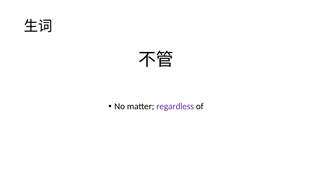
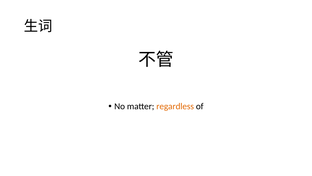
regardless colour: purple -> orange (175, 106)
